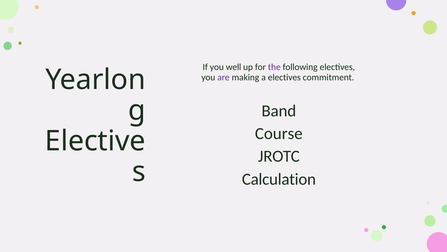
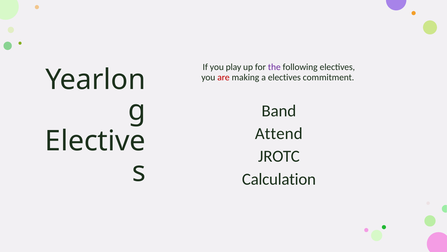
well: well -> play (234, 67)
are colour: purple -> red (223, 77)
Course: Course -> Attend (279, 133)
